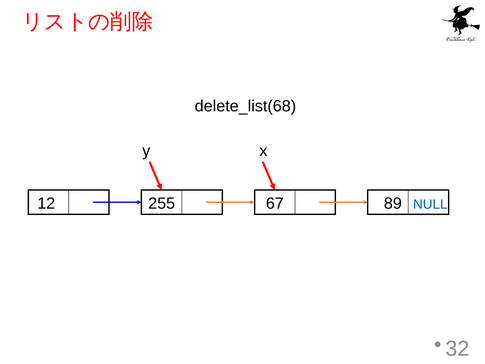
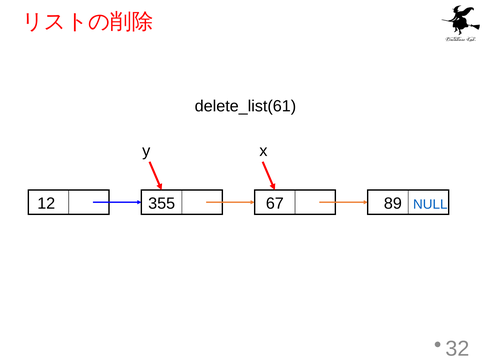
delete_list(68: delete_list(68 -> delete_list(61 (245, 106)
255: 255 -> 355 (162, 203)
